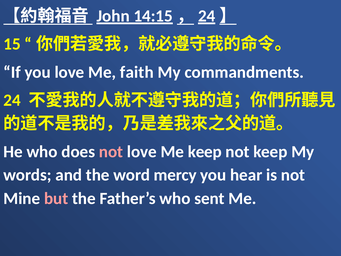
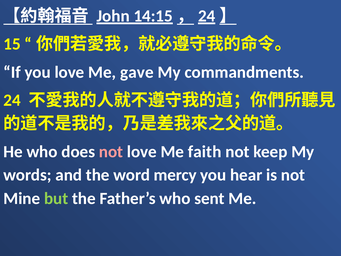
faith: faith -> gave (137, 72)
Me keep: keep -> faith (205, 152)
but colour: pink -> light green (56, 198)
